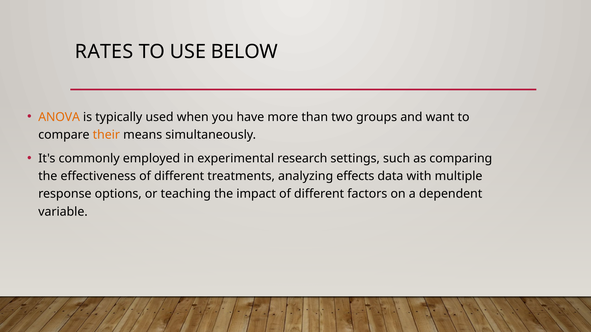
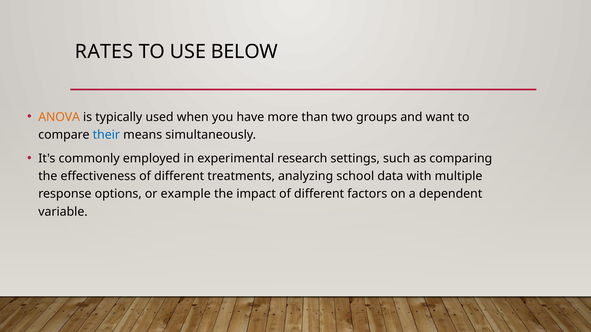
their colour: orange -> blue (106, 135)
effects: effects -> school (355, 176)
teaching: teaching -> example (186, 194)
